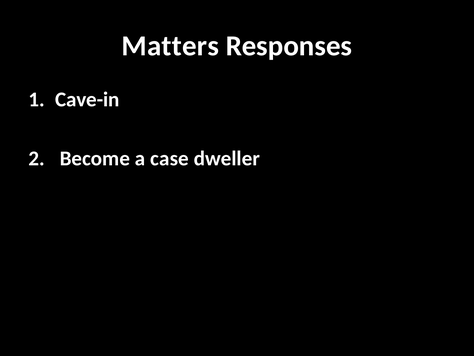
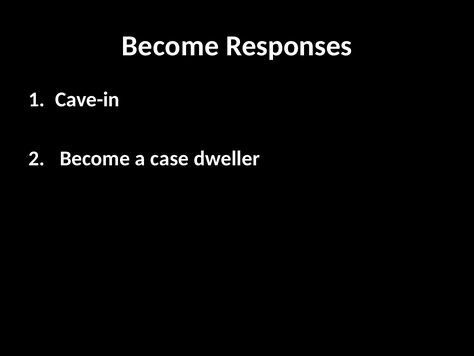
Matters: Matters -> Become (170, 46)
